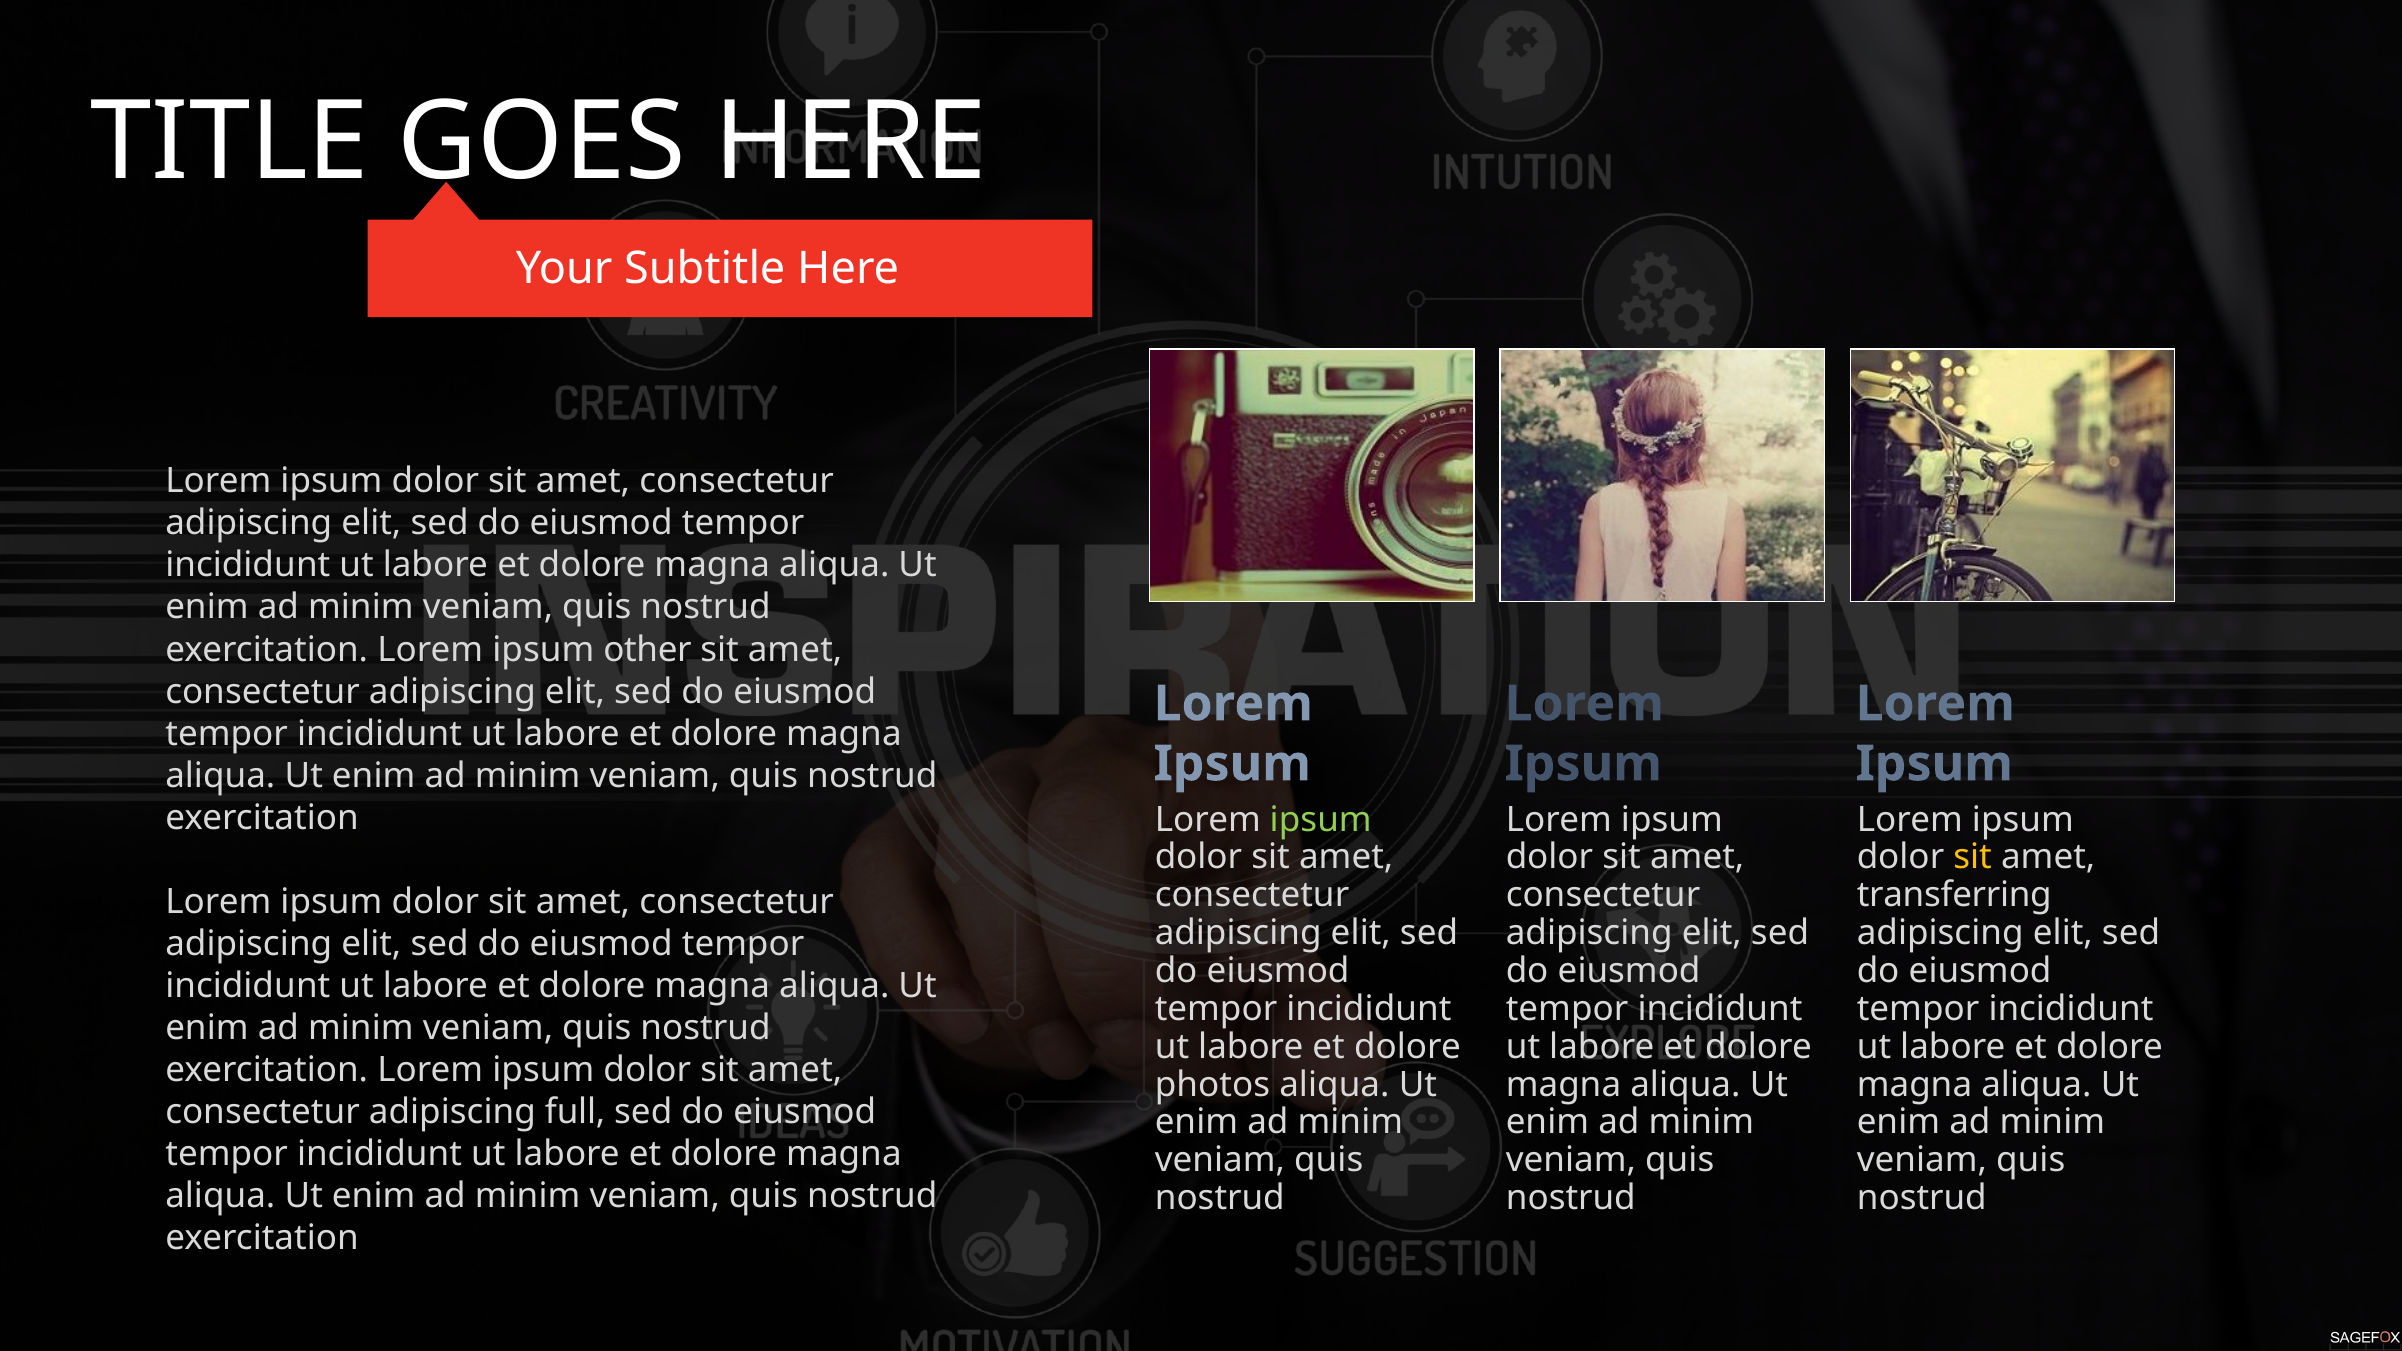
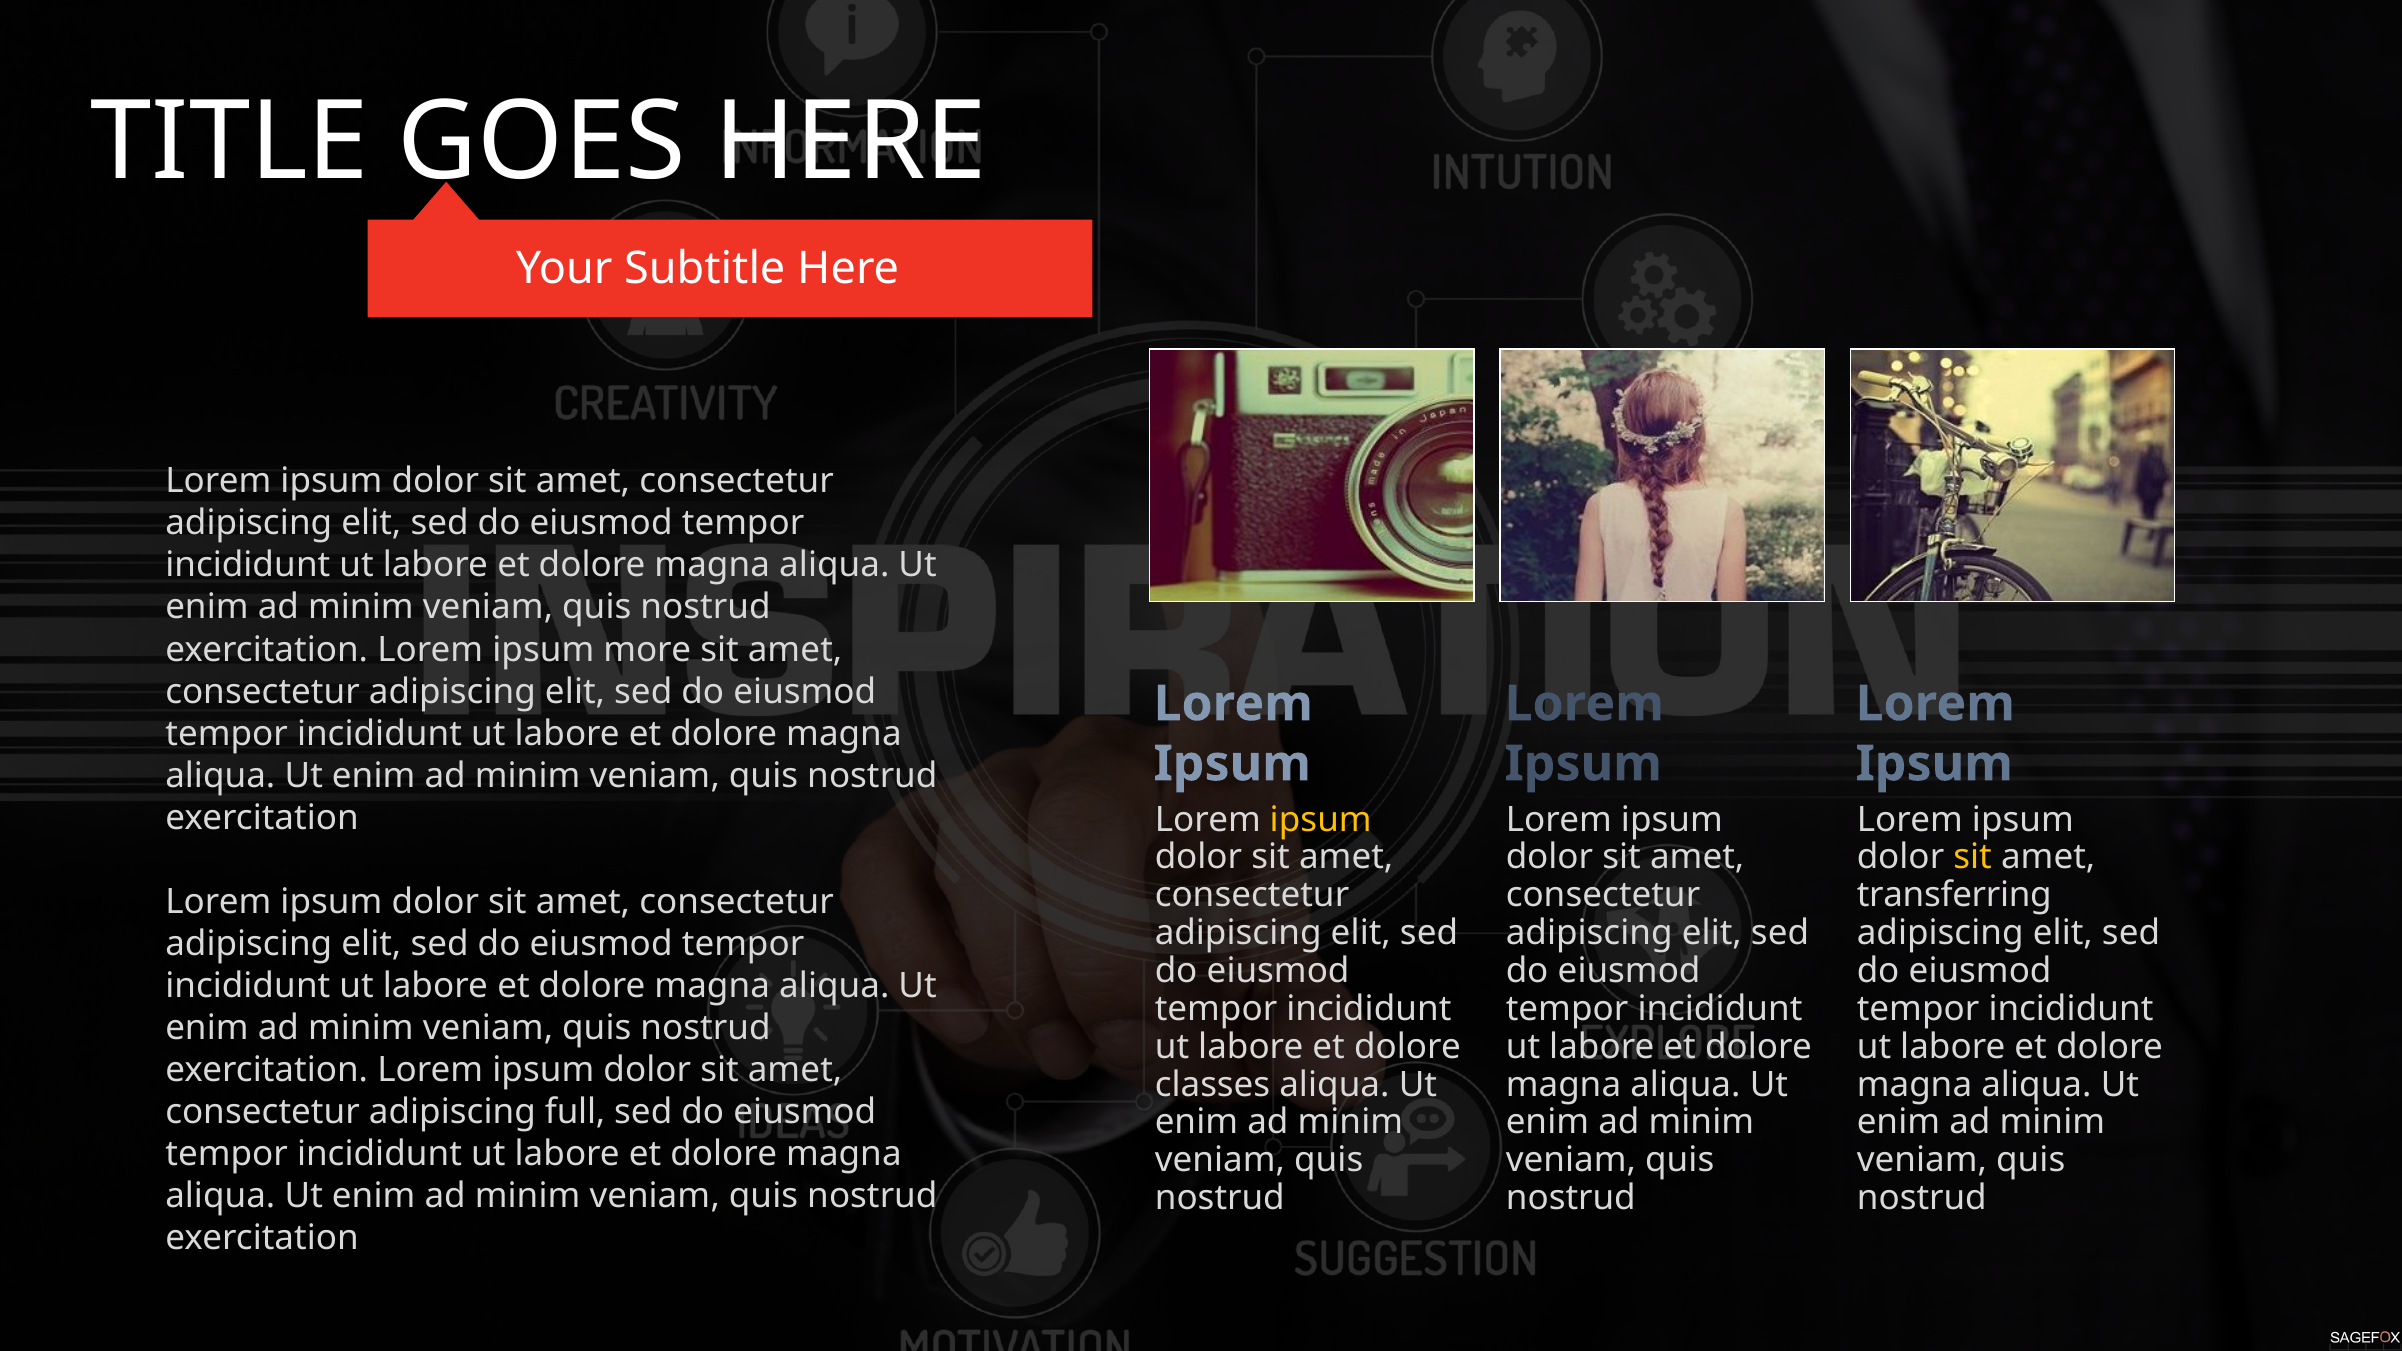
other: other -> more (647, 650)
ipsum colour: light green -> yellow (1321, 820)
photos: photos -> classes (1213, 1085)
